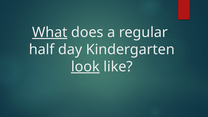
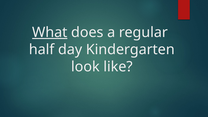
look underline: present -> none (85, 67)
